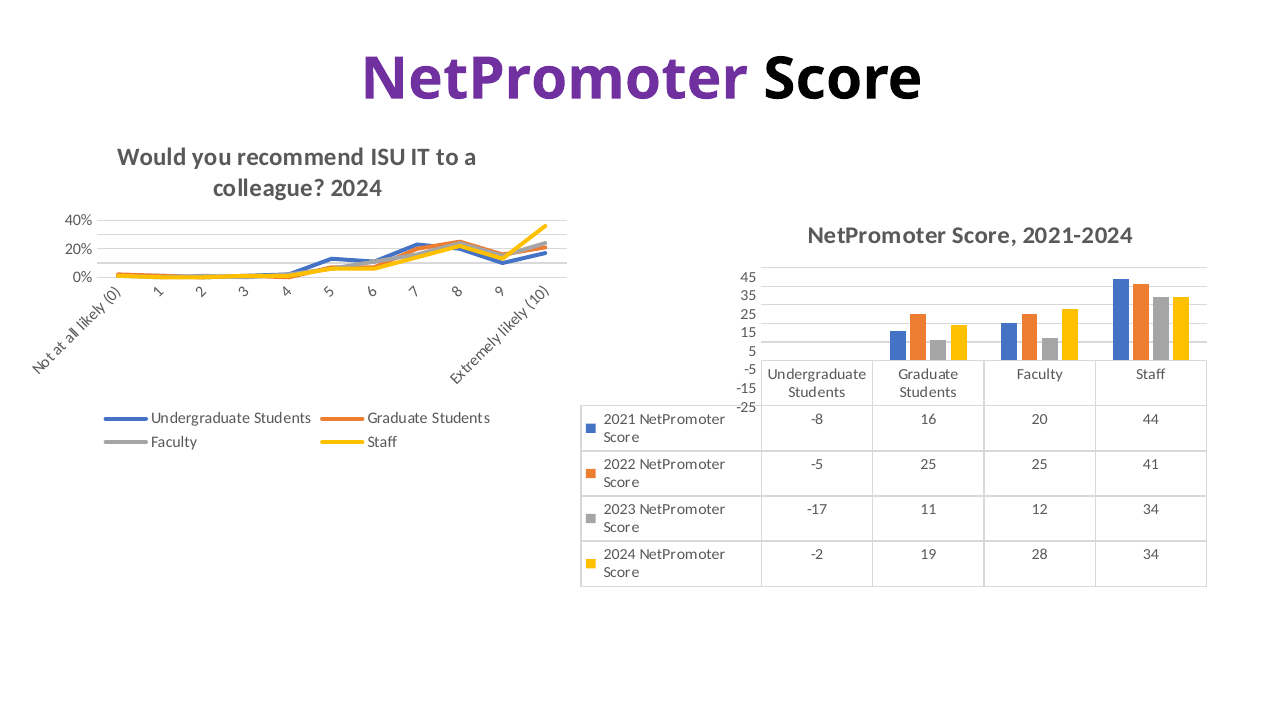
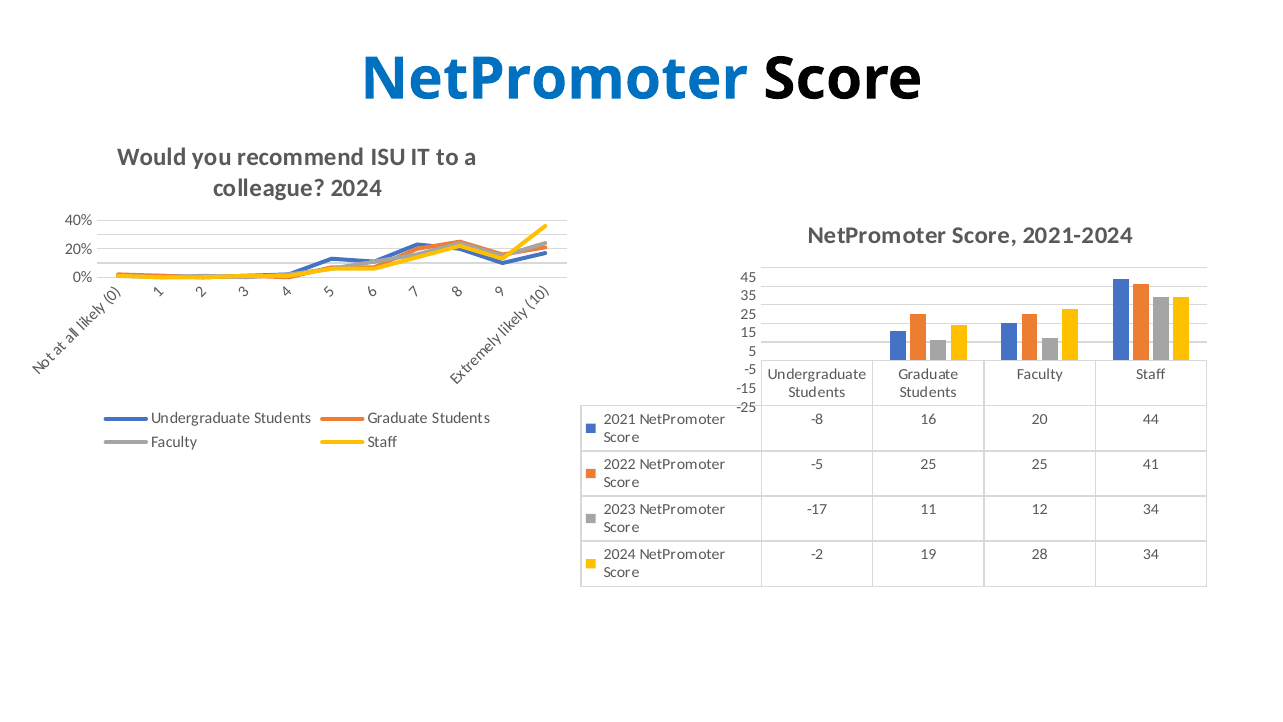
NetPromoter colour: purple -> blue (554, 79)
